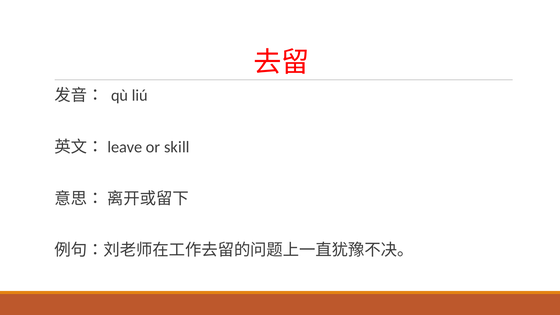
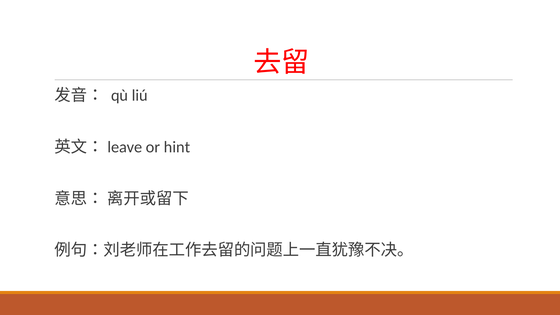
skill: skill -> hint (177, 147)
